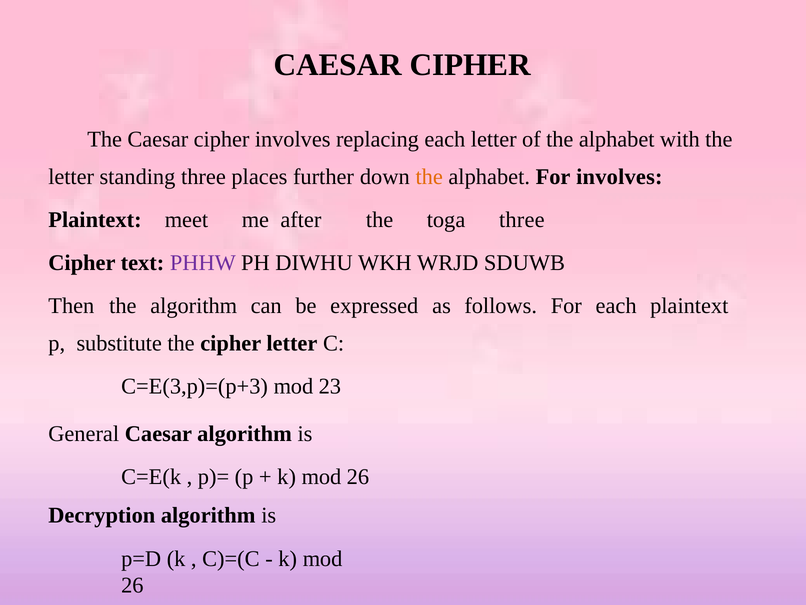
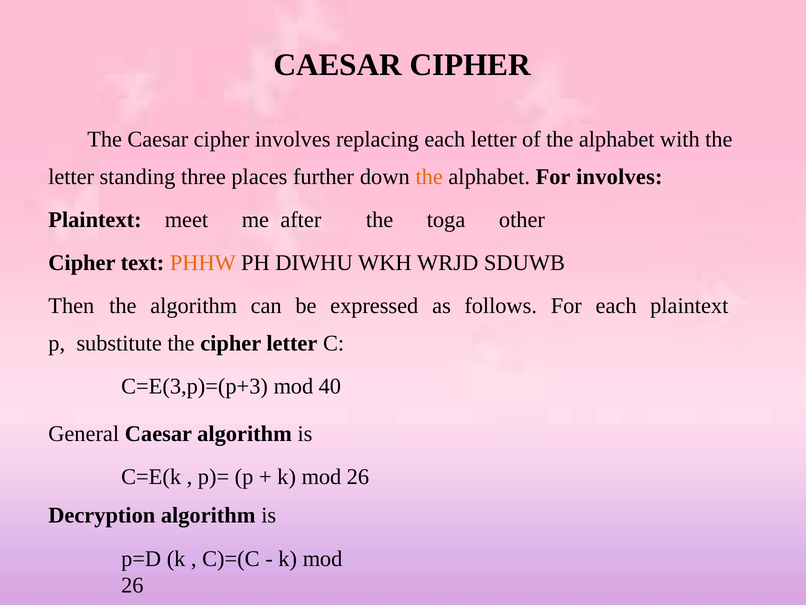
toga three: three -> other (522, 220)
PHHW colour: purple -> orange (203, 263)
23: 23 -> 40 (330, 386)
